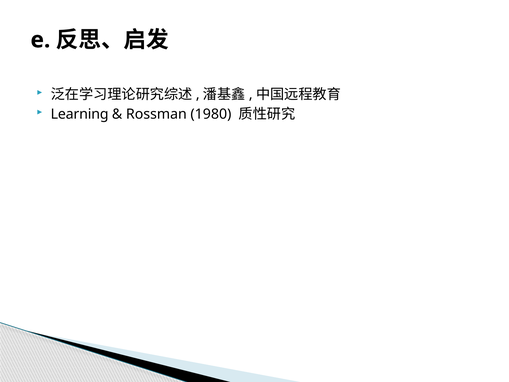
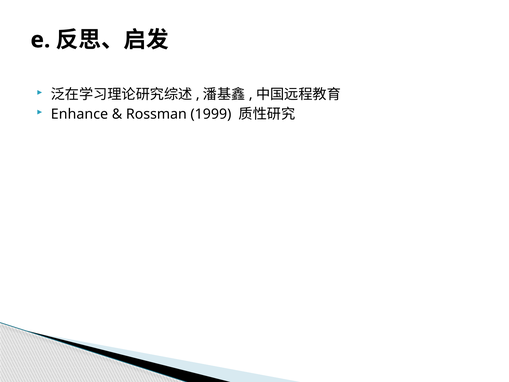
Learning: Learning -> Enhance (79, 114)
1980: 1980 -> 1999 (211, 114)
